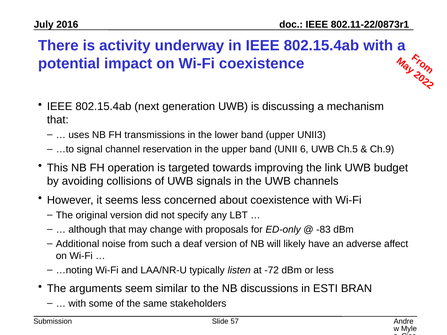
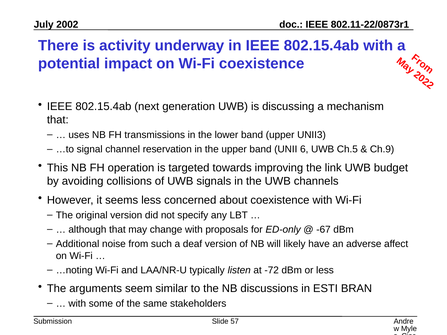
2016: 2016 -> 2002 (67, 25)
-83: -83 -> -67 (323, 230)
